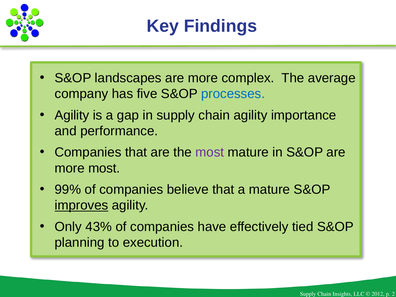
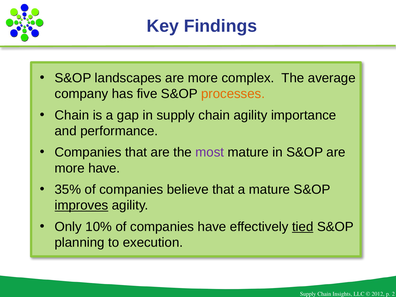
processes colour: blue -> orange (233, 94)
Agility: Agility -> Chain (72, 115)
more most: most -> have (104, 168)
99%: 99% -> 35% (68, 190)
43%: 43% -> 10% (99, 227)
tied underline: none -> present (303, 227)
